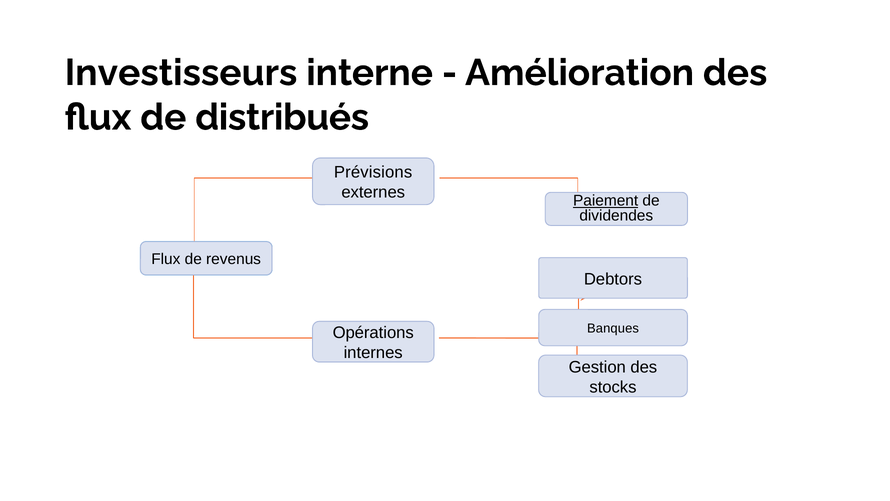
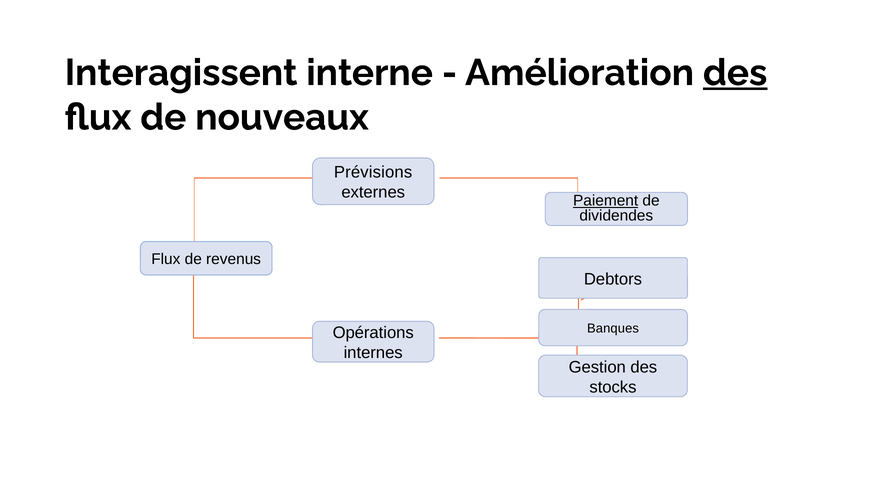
Investisseurs: Investisseurs -> Interagissent (181, 73)
des underline: none -> present (735, 73)
distribués: distribués -> nouveaux (282, 117)
